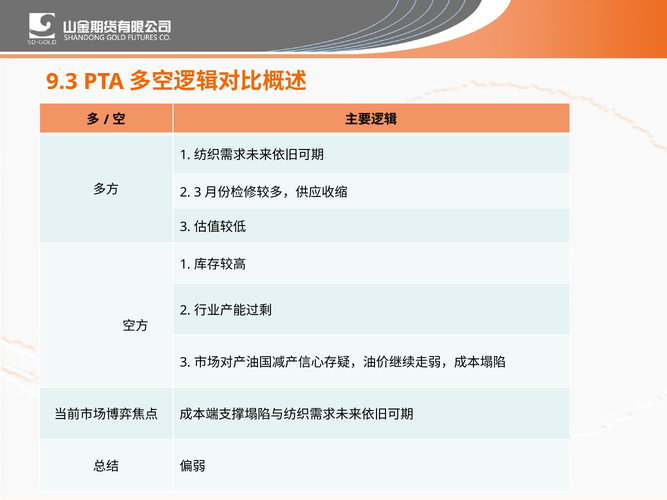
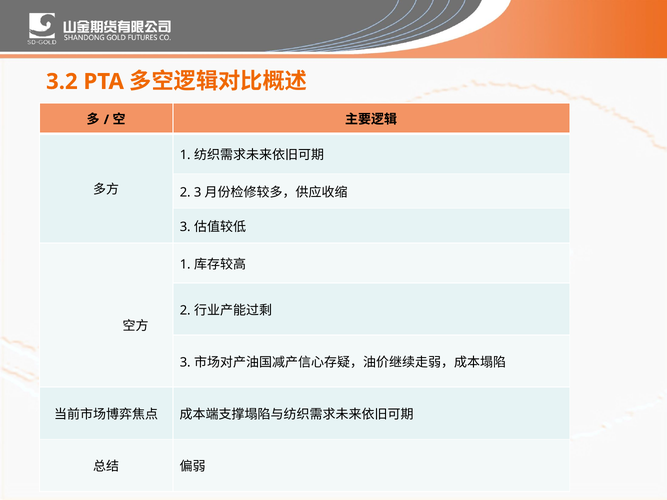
9.3: 9.3 -> 3.2 (62, 82)
